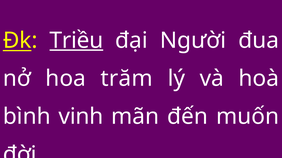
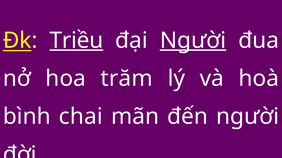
Người underline: none -> present (193, 41)
vinh: vinh -> chai (81, 117)
đến muốn: muốn -> người (248, 117)
